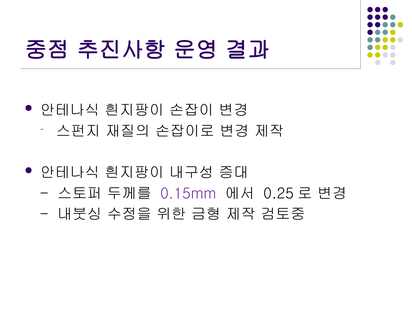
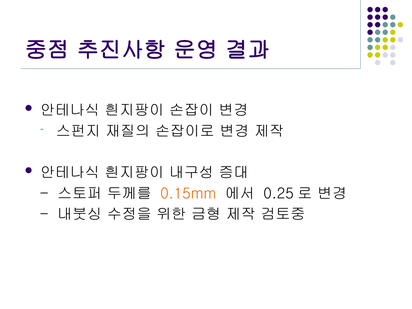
0.15mm colour: purple -> orange (188, 194)
